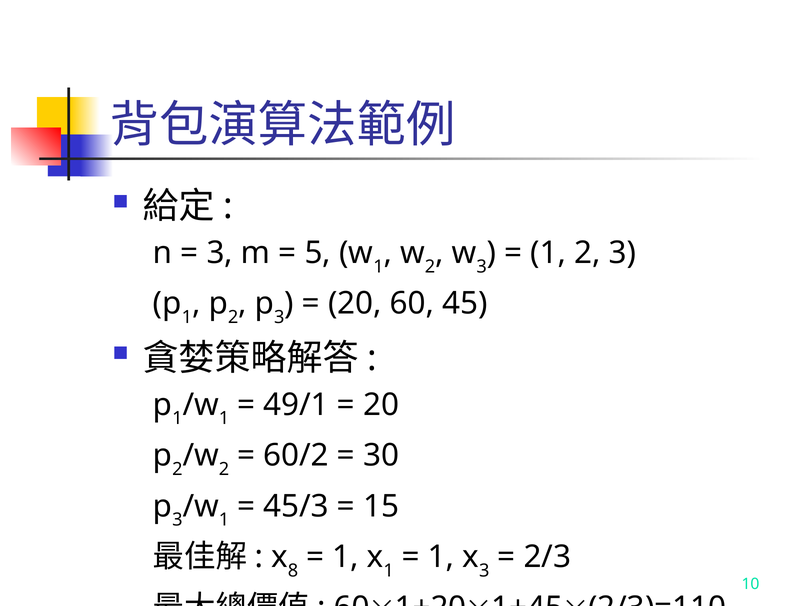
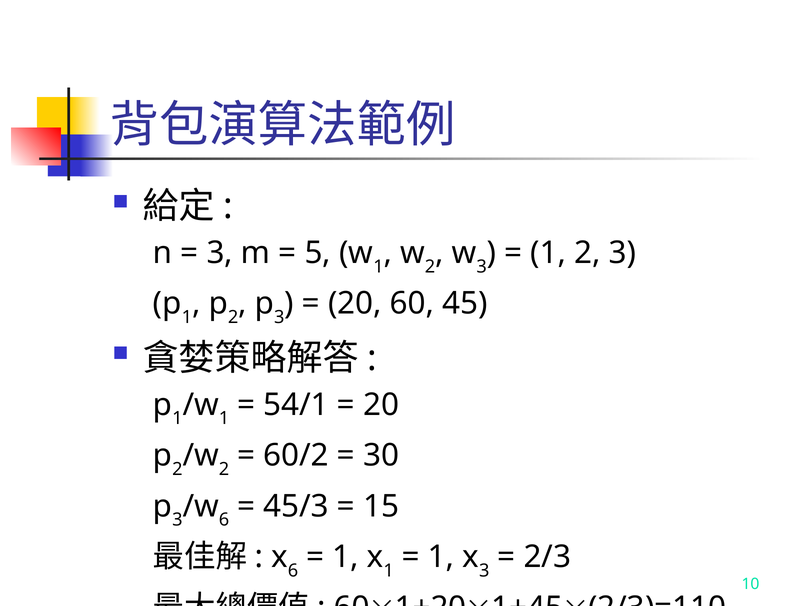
49/1: 49/1 -> 54/1 (296, 405)
1: 1 -> 6 (224, 520)
8: 8 -> 6 (293, 571)
